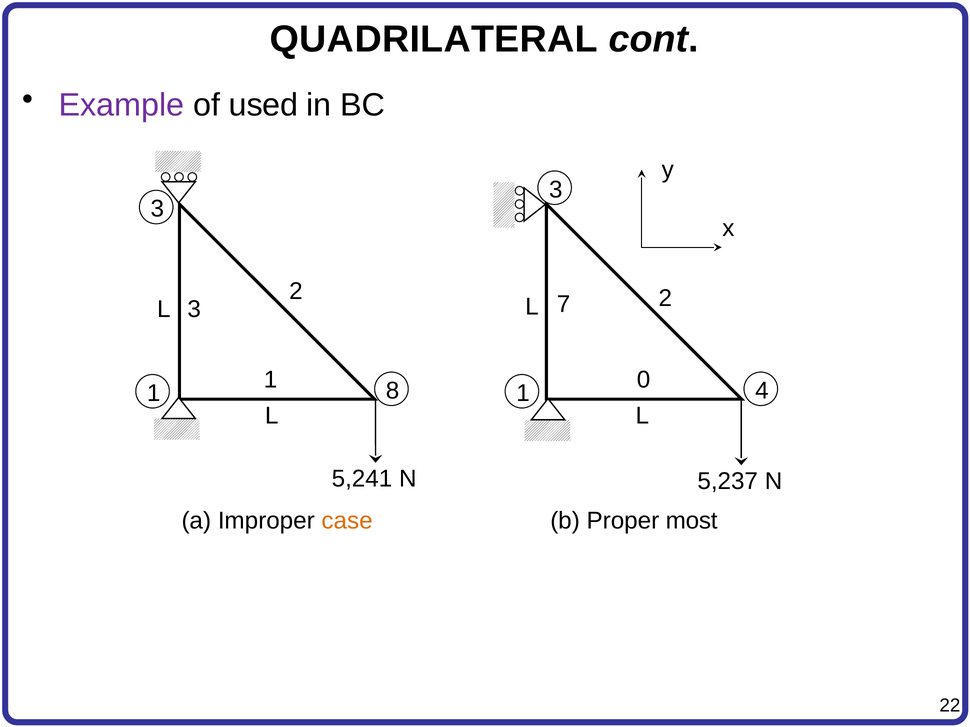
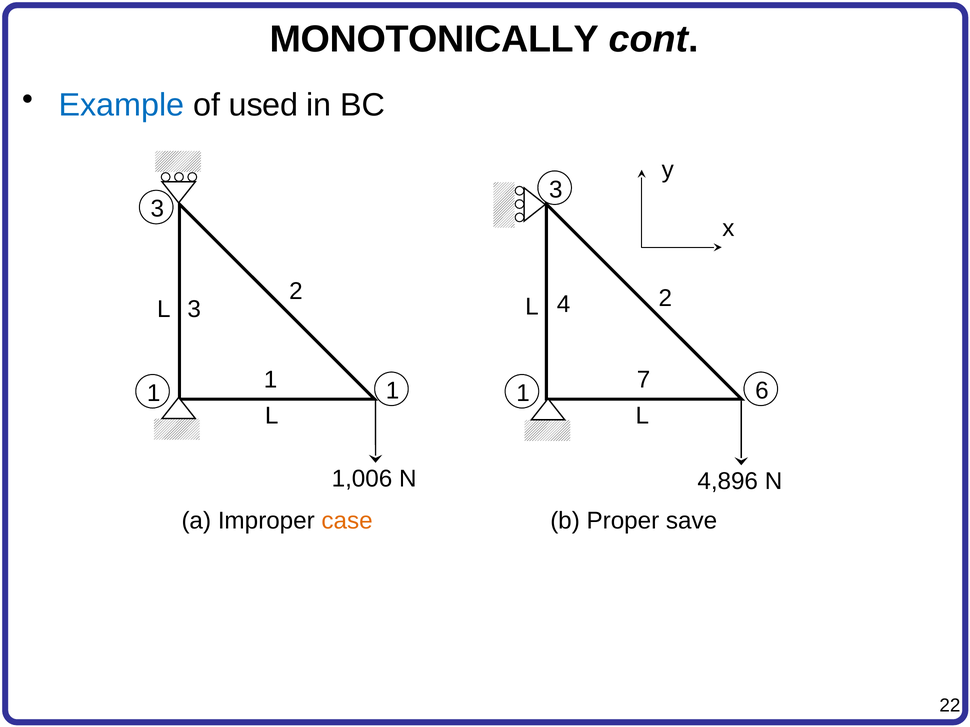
QUADRILATERAL: QUADRILATERAL -> MONOTONICALLY (434, 39)
Example colour: purple -> blue (121, 105)
7: 7 -> 4 (563, 305)
0: 0 -> 7 (644, 380)
1 8: 8 -> 1 (393, 391)
4: 4 -> 6 (762, 391)
5,241: 5,241 -> 1,006 (362, 479)
5,237: 5,237 -> 4,896 (728, 482)
most: most -> save (692, 521)
